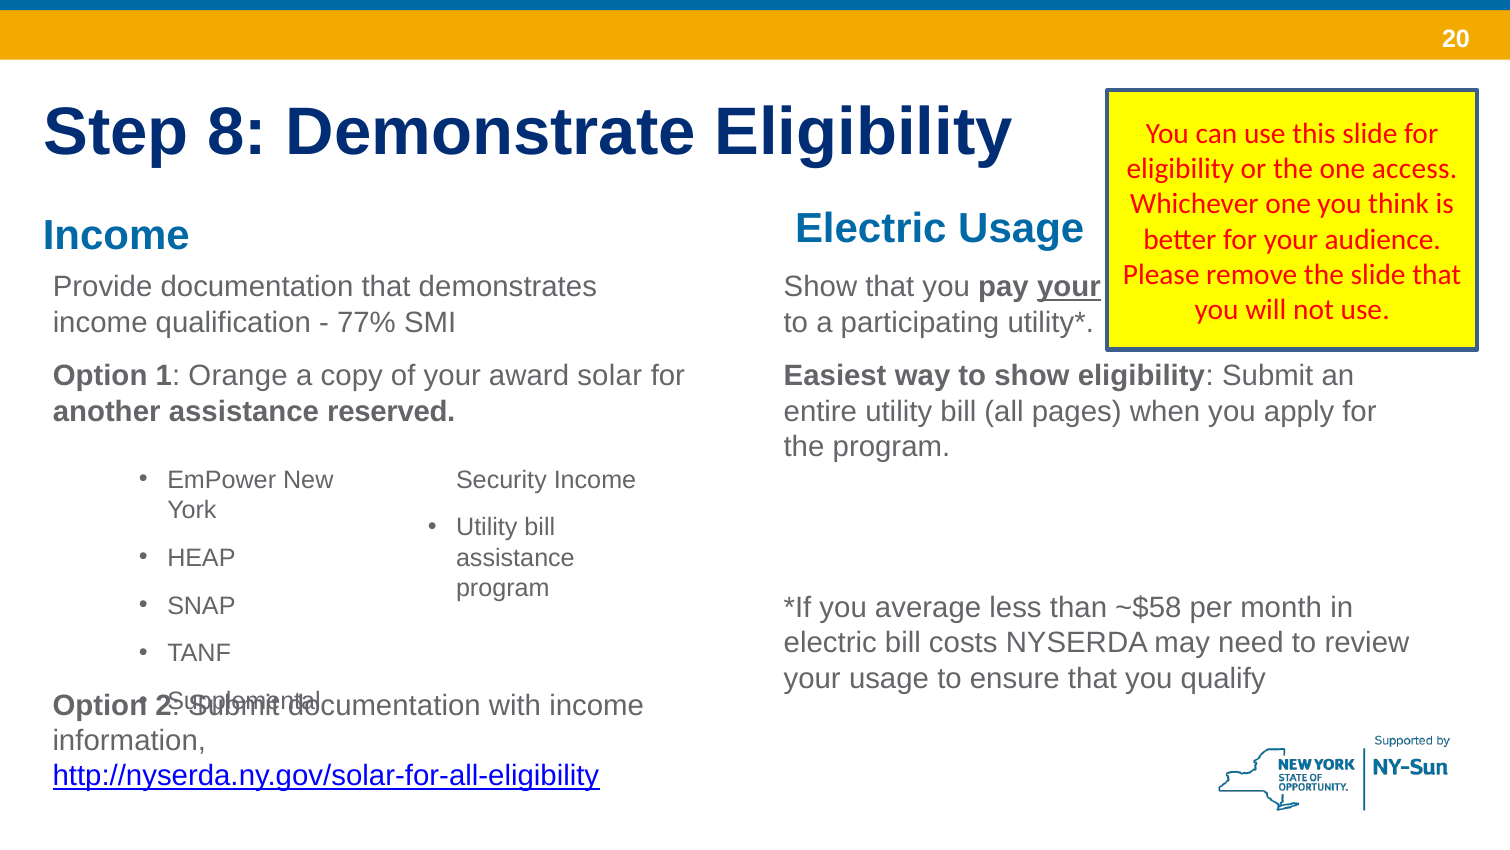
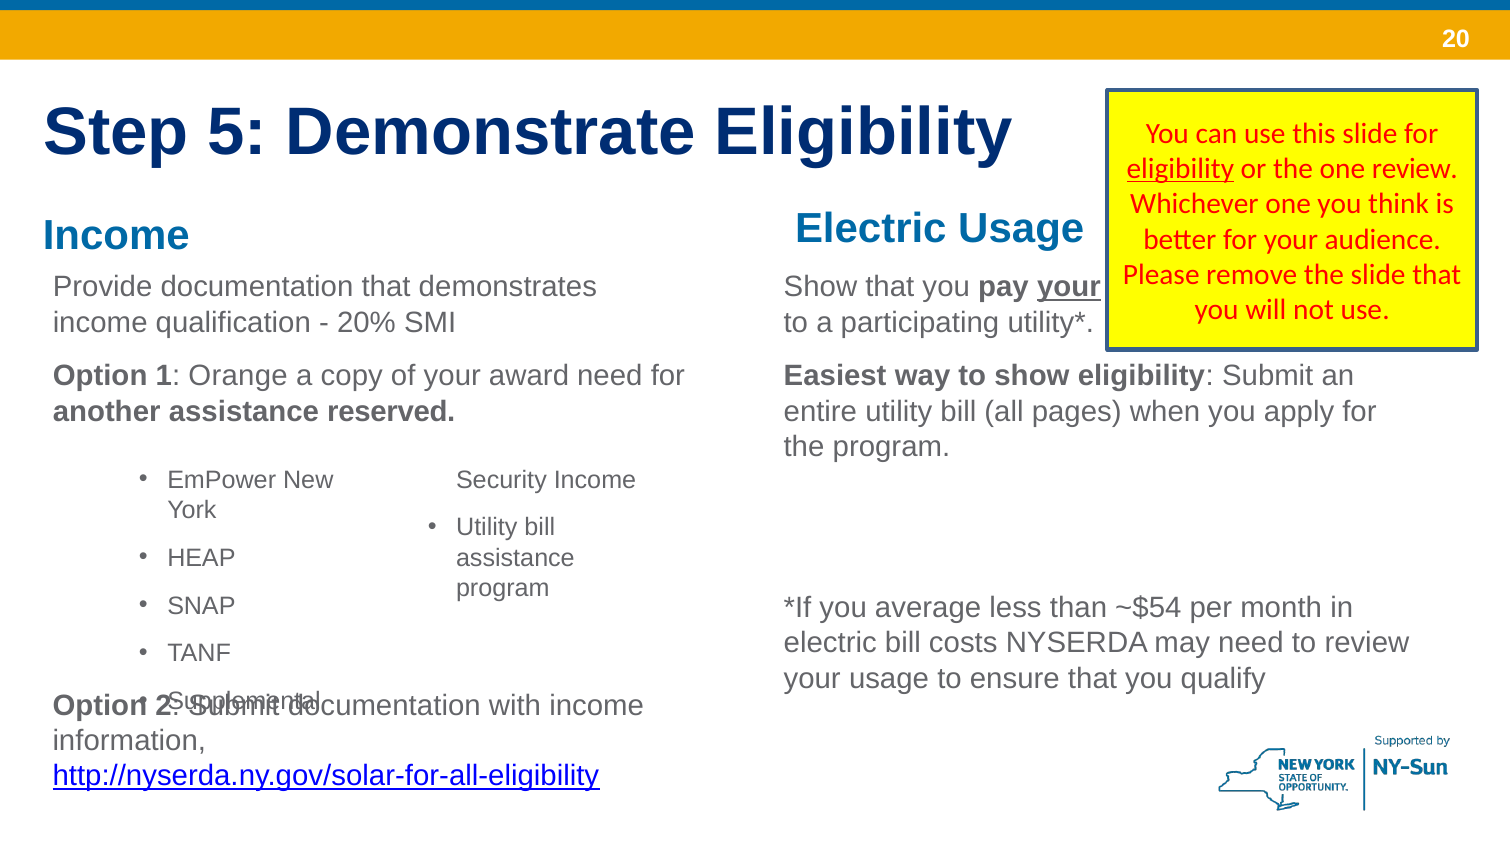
8: 8 -> 5 (237, 133)
eligibility underline: none -> present (1180, 169)
one access: access -> review (1415, 169)
77%: 77% -> 20% (366, 322)
award solar: solar -> need (610, 376)
~$58: ~$58 -> ~$54 (1148, 608)
